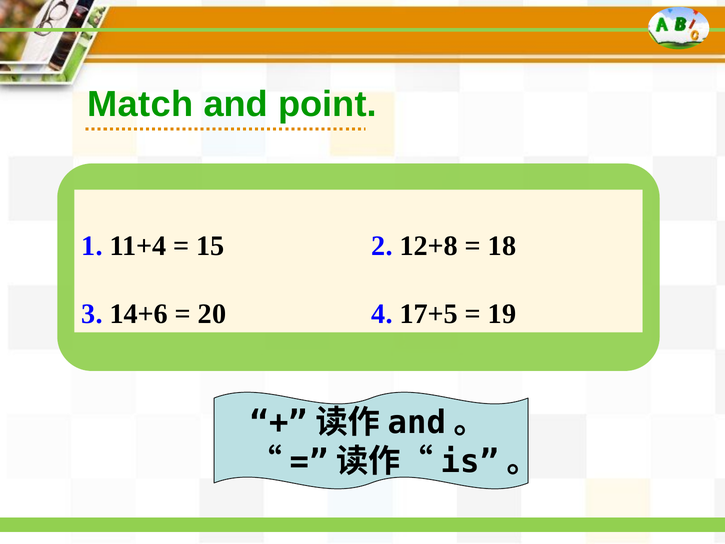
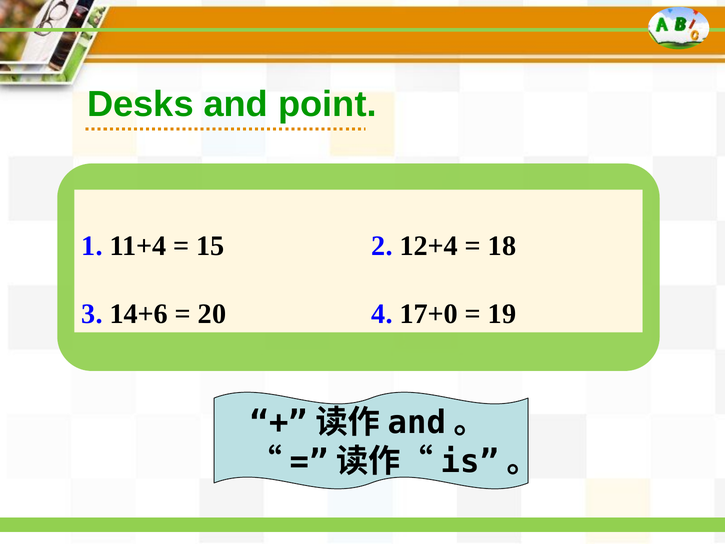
Match: Match -> Desks (140, 104)
12+8: 12+8 -> 12+4 (429, 246)
17+5: 17+5 -> 17+0 (429, 314)
